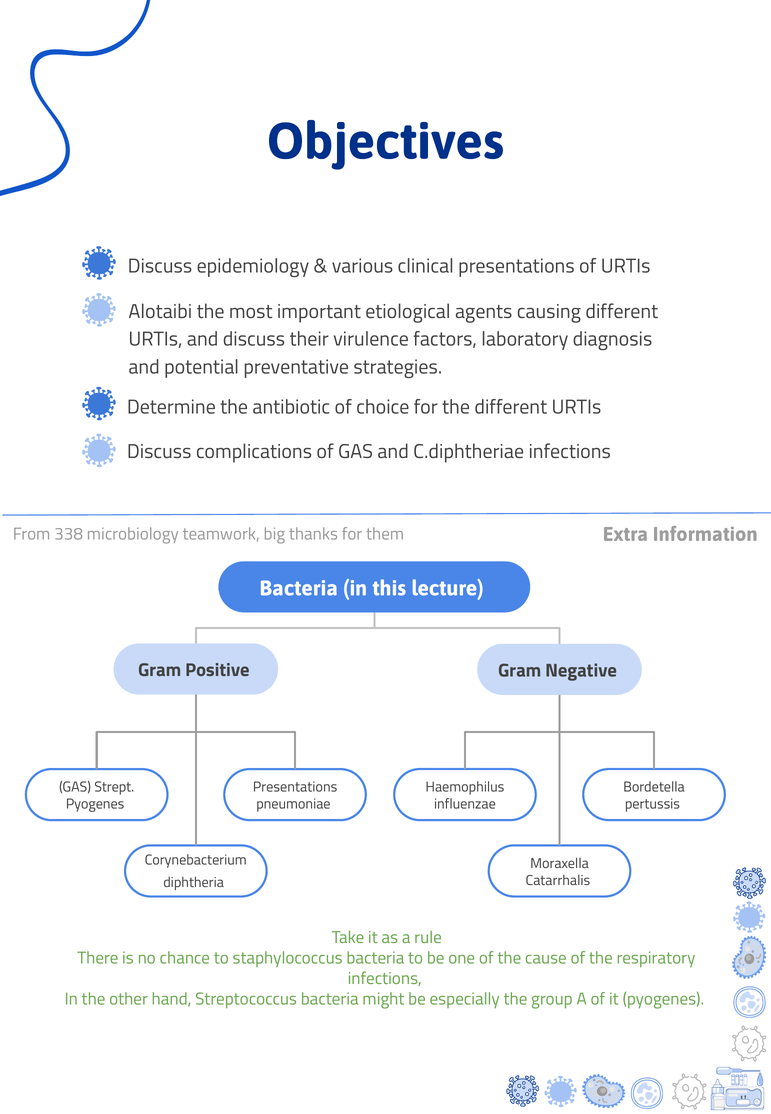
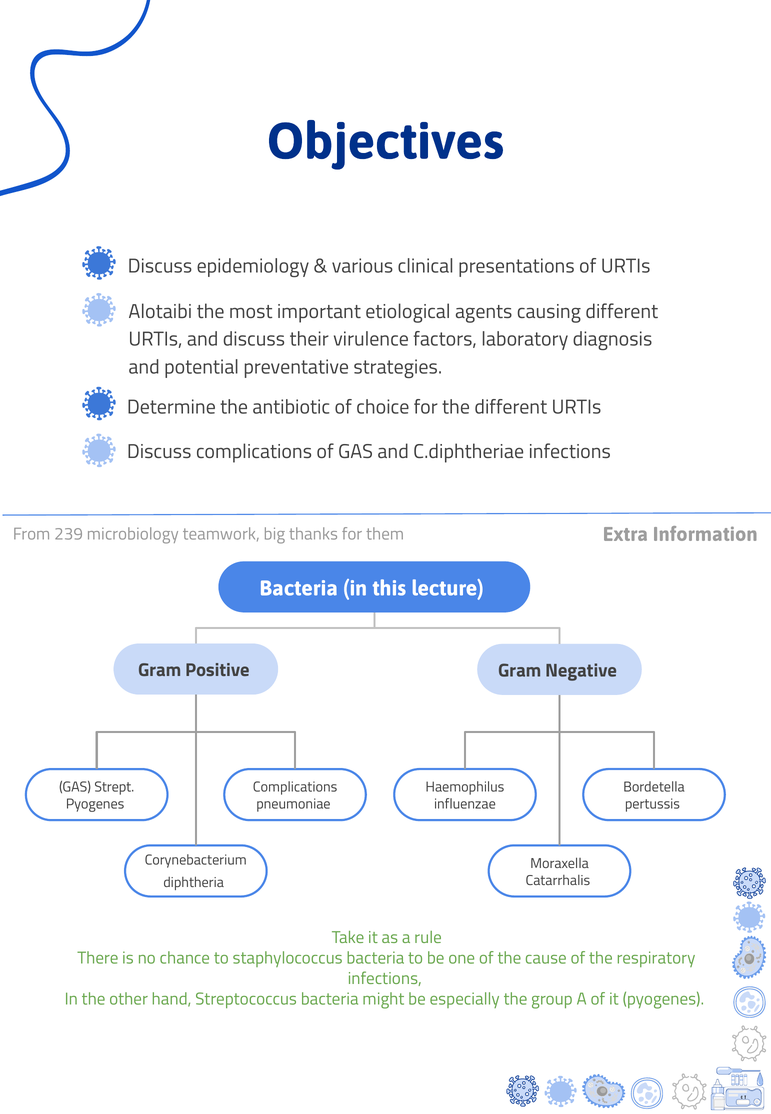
338: 338 -> 239 (69, 534)
Presentations: Presentations -> Complications (295, 787)
